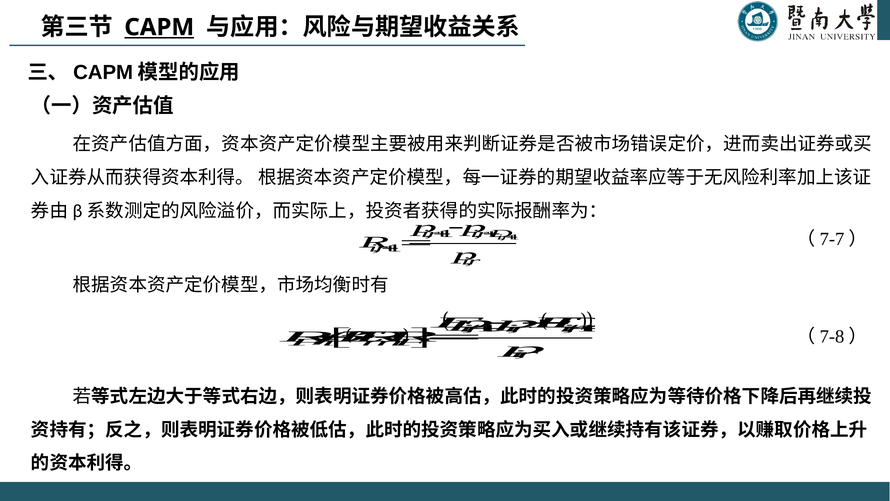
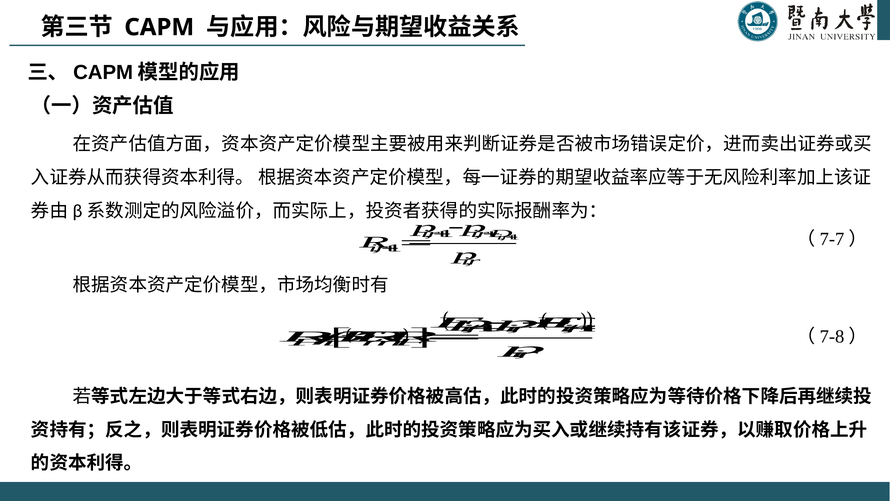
CAPM underline: present -> none (159, 27)
